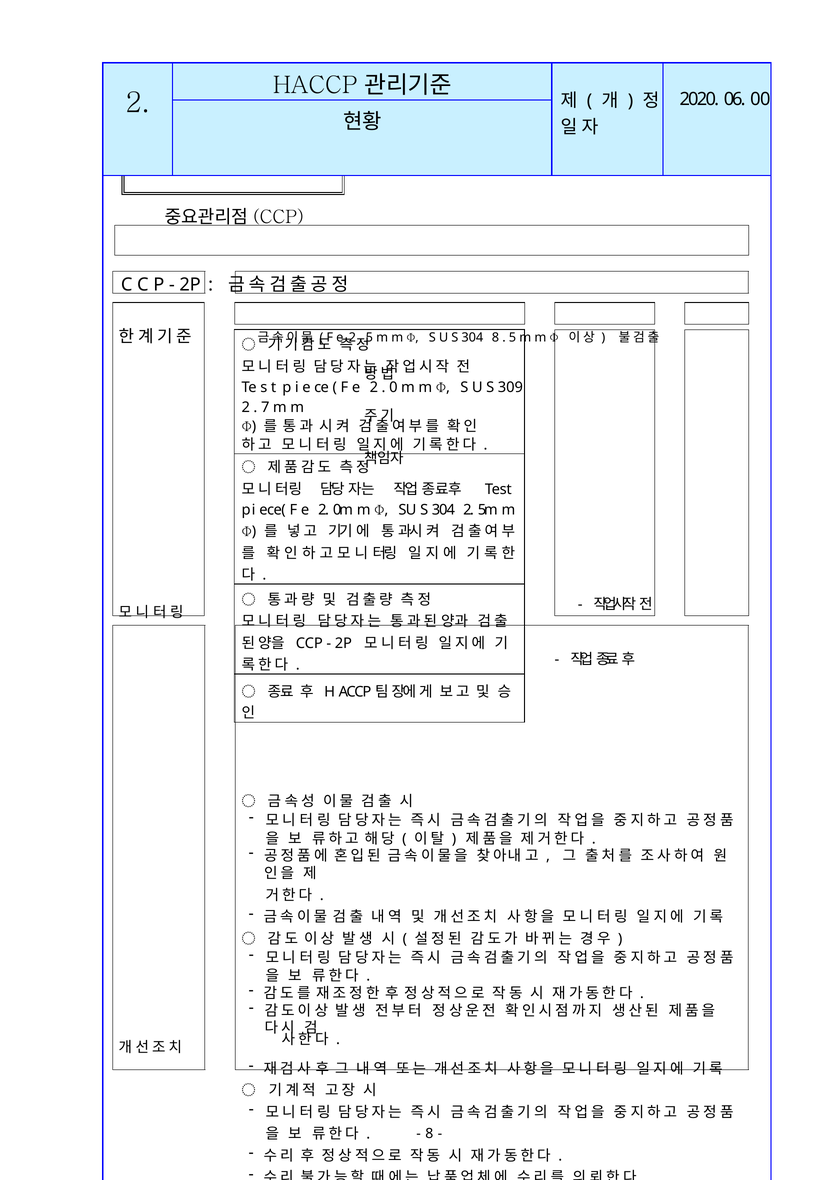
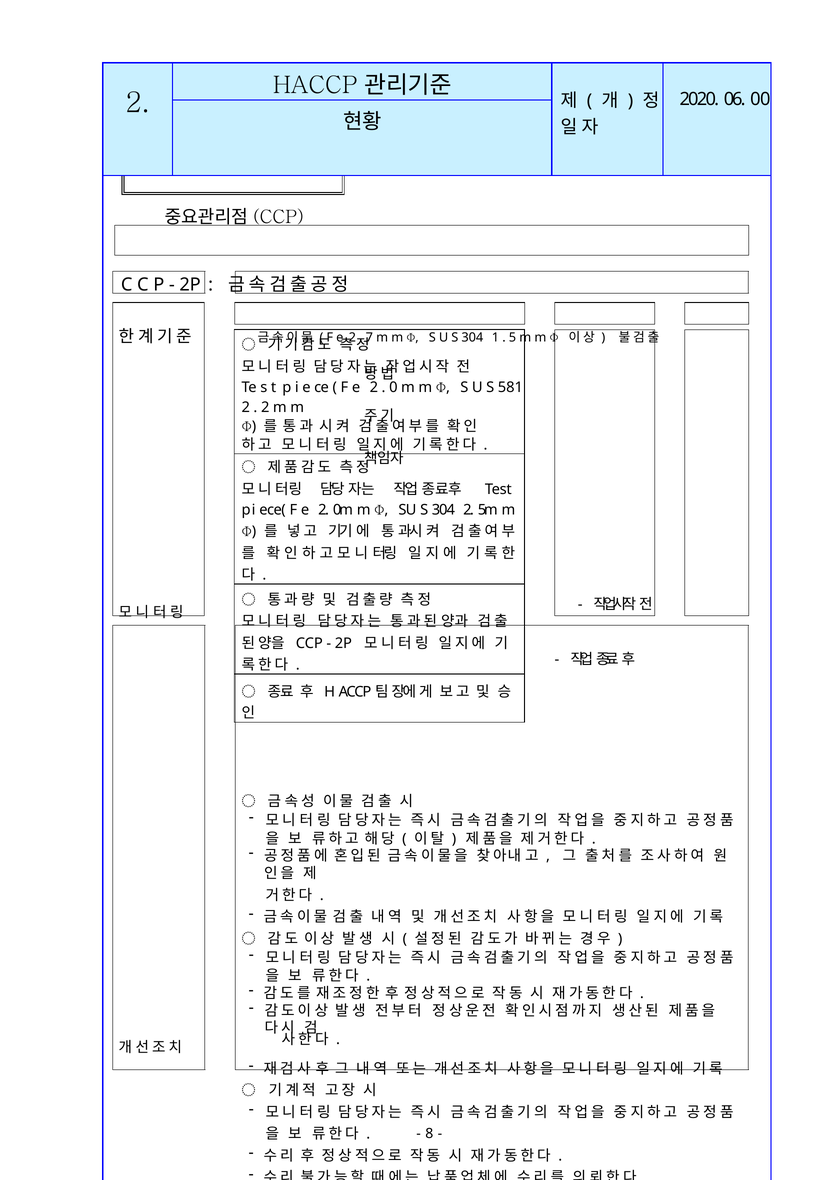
5: 5 -> 7 (369, 338)
304 8: 8 -> 1 (496, 338)
309: 309 -> 581 (510, 388)
7: 7 -> 2 (265, 408)
